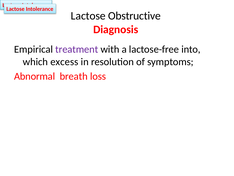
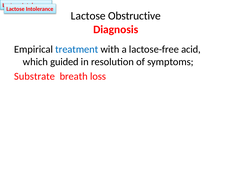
treatment colour: purple -> blue (77, 49)
into: into -> acid (191, 49)
excess: excess -> guided (64, 62)
Abnormal: Abnormal -> Substrate (34, 76)
